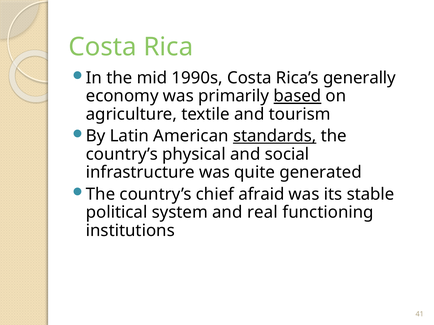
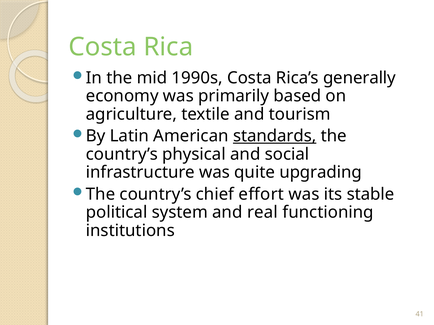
based underline: present -> none (297, 96)
generated: generated -> upgrading (321, 173)
afraid: afraid -> effort (261, 194)
